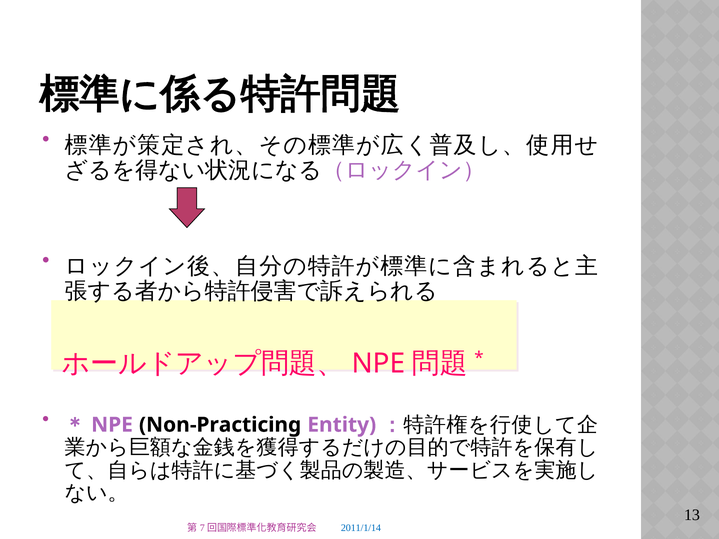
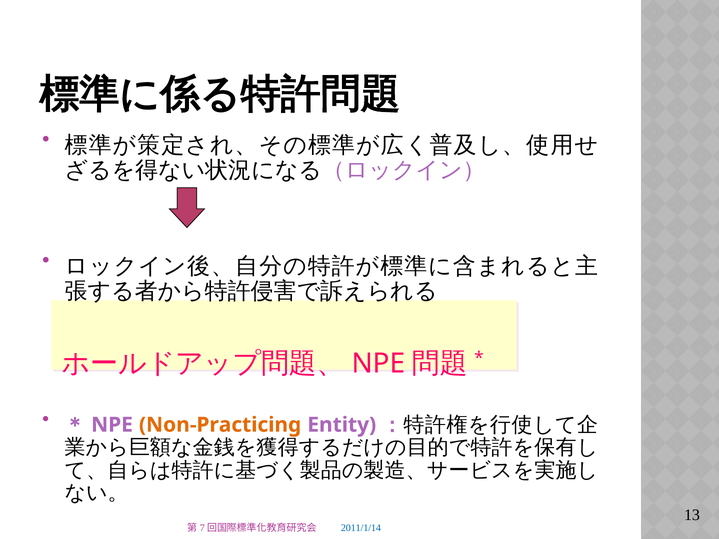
Non-Practicing colour: black -> orange (220, 425)
